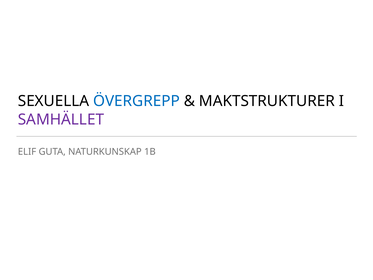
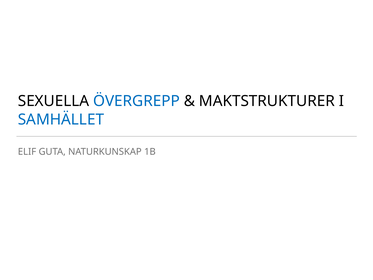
SAMHÄLLET colour: purple -> blue (61, 119)
